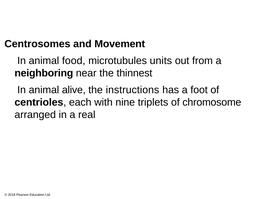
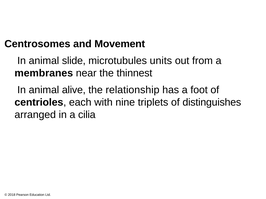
food: food -> slide (74, 61)
neighboring: neighboring -> membranes (44, 73)
instructions: instructions -> relationship (132, 90)
chromosome: chromosome -> distinguishes (212, 103)
real: real -> cilia (87, 115)
